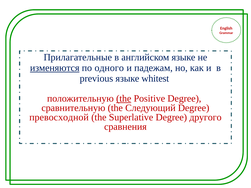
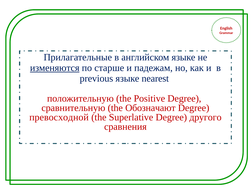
одного: одного -> старше (109, 68)
whitest: whitest -> nearest (155, 79)
the underline: present -> none (124, 99)
Следующий: Следующий -> Обозначают (150, 108)
